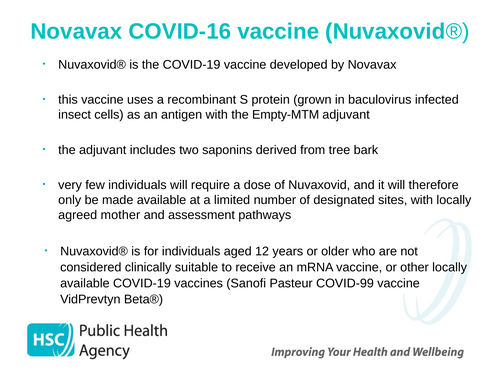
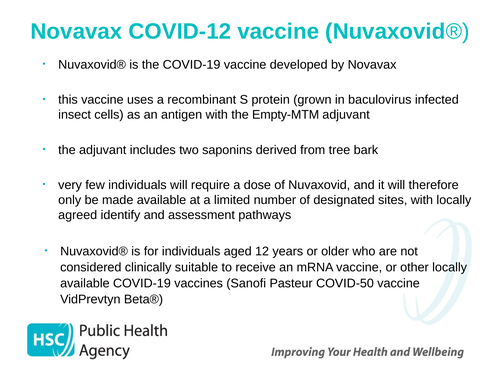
COVID-16: COVID-16 -> COVID-12 (180, 32)
mother: mother -> identify (120, 215)
COVID-99: COVID-99 -> COVID-50 (345, 283)
